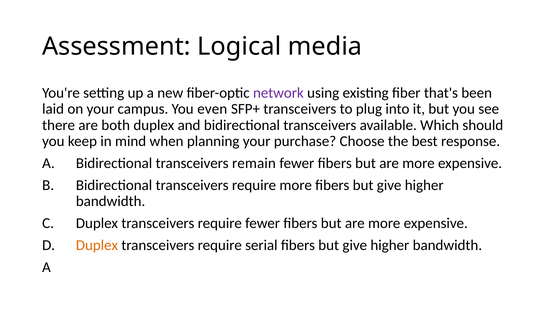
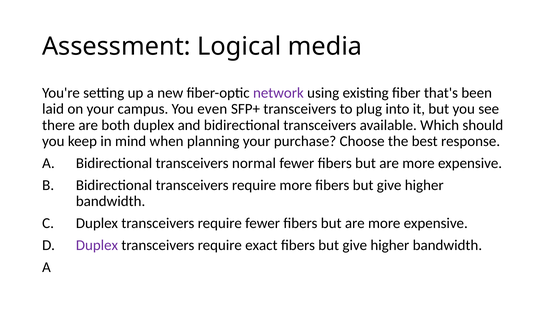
remain: remain -> normal (254, 163)
Duplex colour: orange -> purple (97, 245)
serial: serial -> exact (261, 245)
